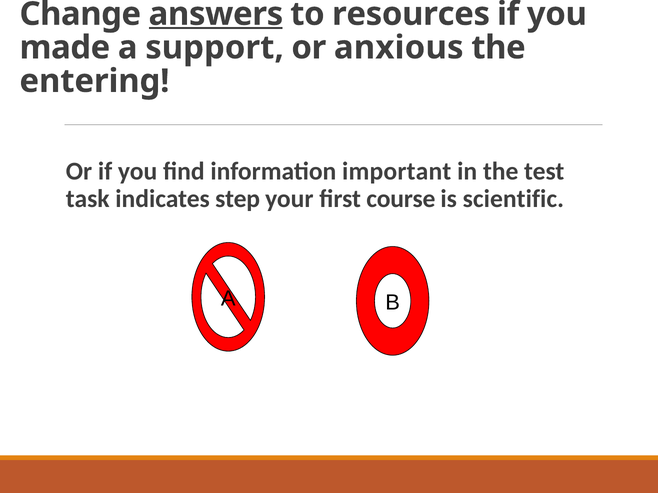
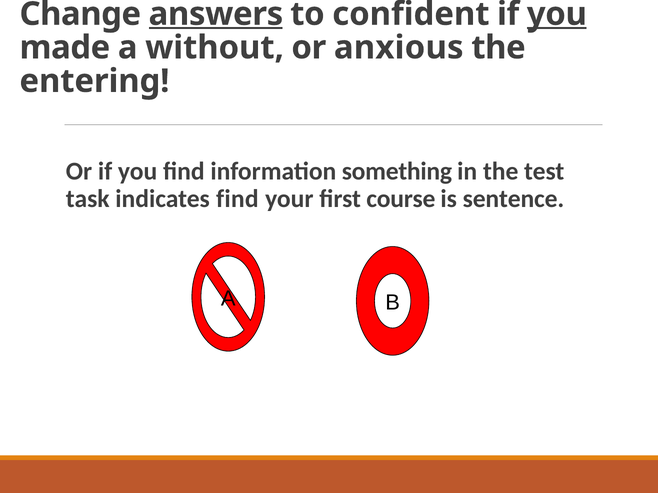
resources: resources -> confident (411, 14)
you underline: none -> present (557, 14)
support: support -> without (215, 48)
important: important -> something (397, 172)
indicates step: step -> find (237, 199)
scientific: scientific -> sentence (513, 199)
